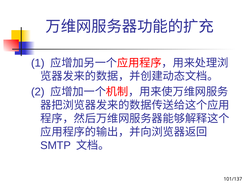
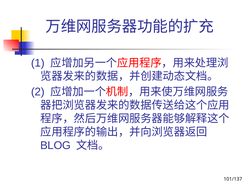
SMTP: SMTP -> BLOG (56, 145)
